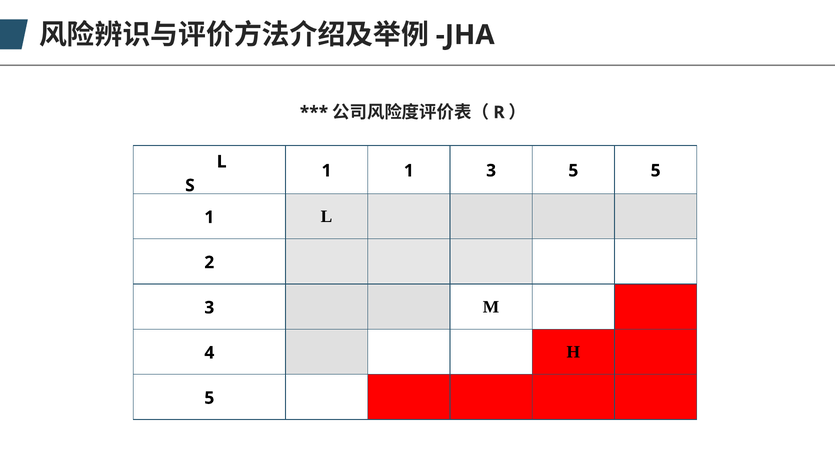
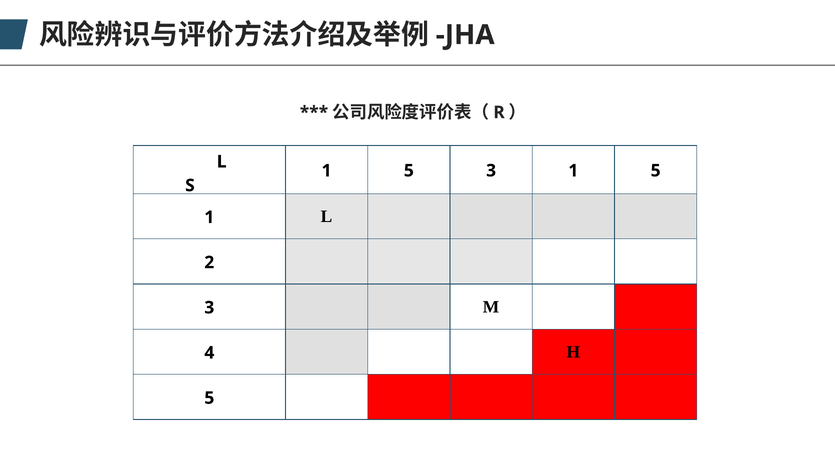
1: 1 -> 5 (409, 171)
3 5: 5 -> 1 (573, 171)
